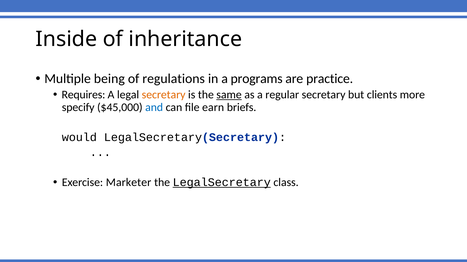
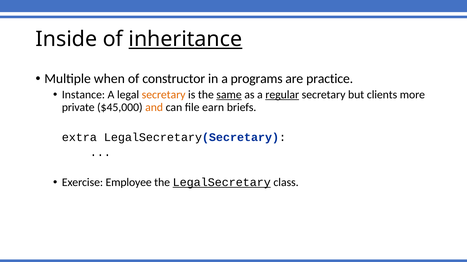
inheritance underline: none -> present (185, 39)
being: being -> when (109, 79)
regulations: regulations -> constructor (174, 79)
Requires: Requires -> Instance (83, 95)
regular underline: none -> present (282, 95)
specify: specify -> private (78, 108)
and colour: blue -> orange (154, 108)
would: would -> extra (79, 138)
Marketer: Marketer -> Employee (129, 183)
